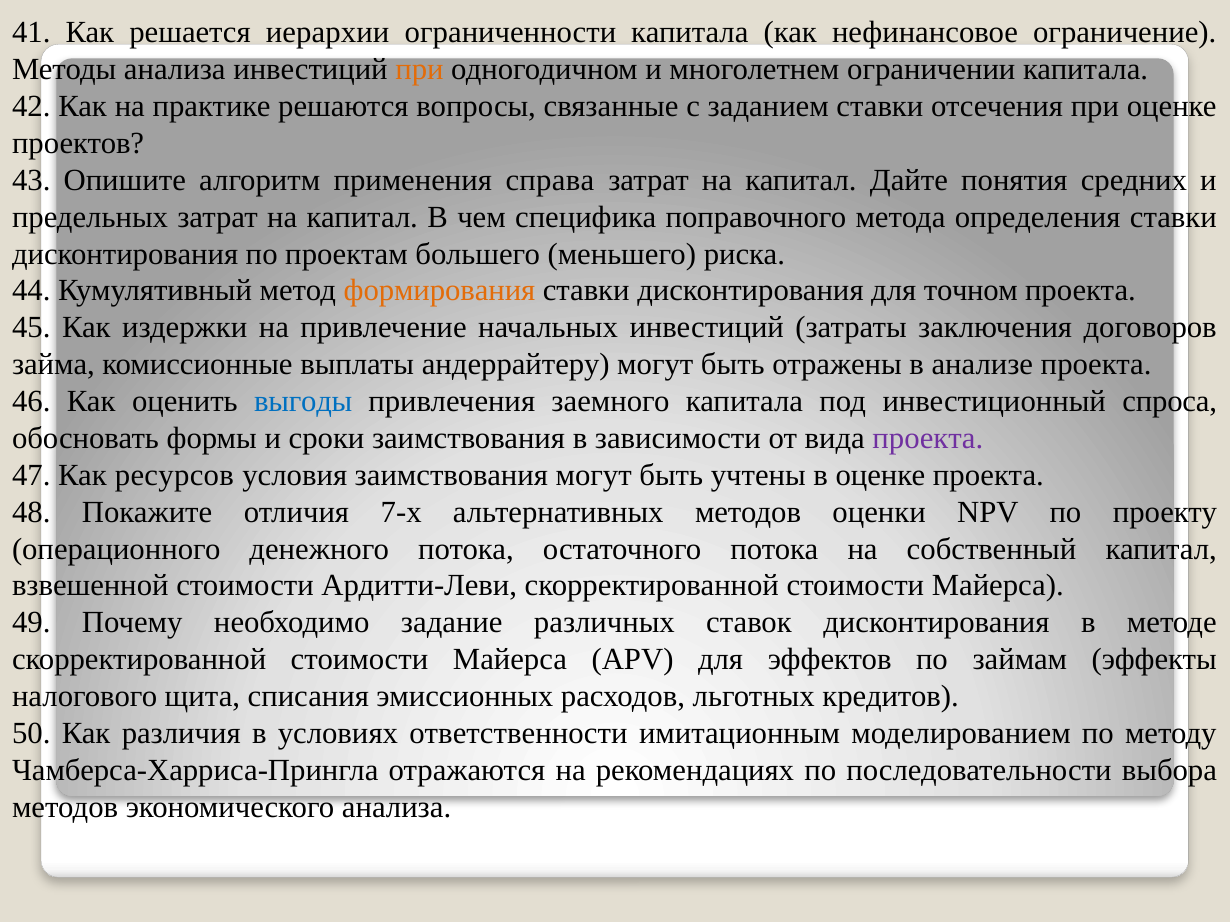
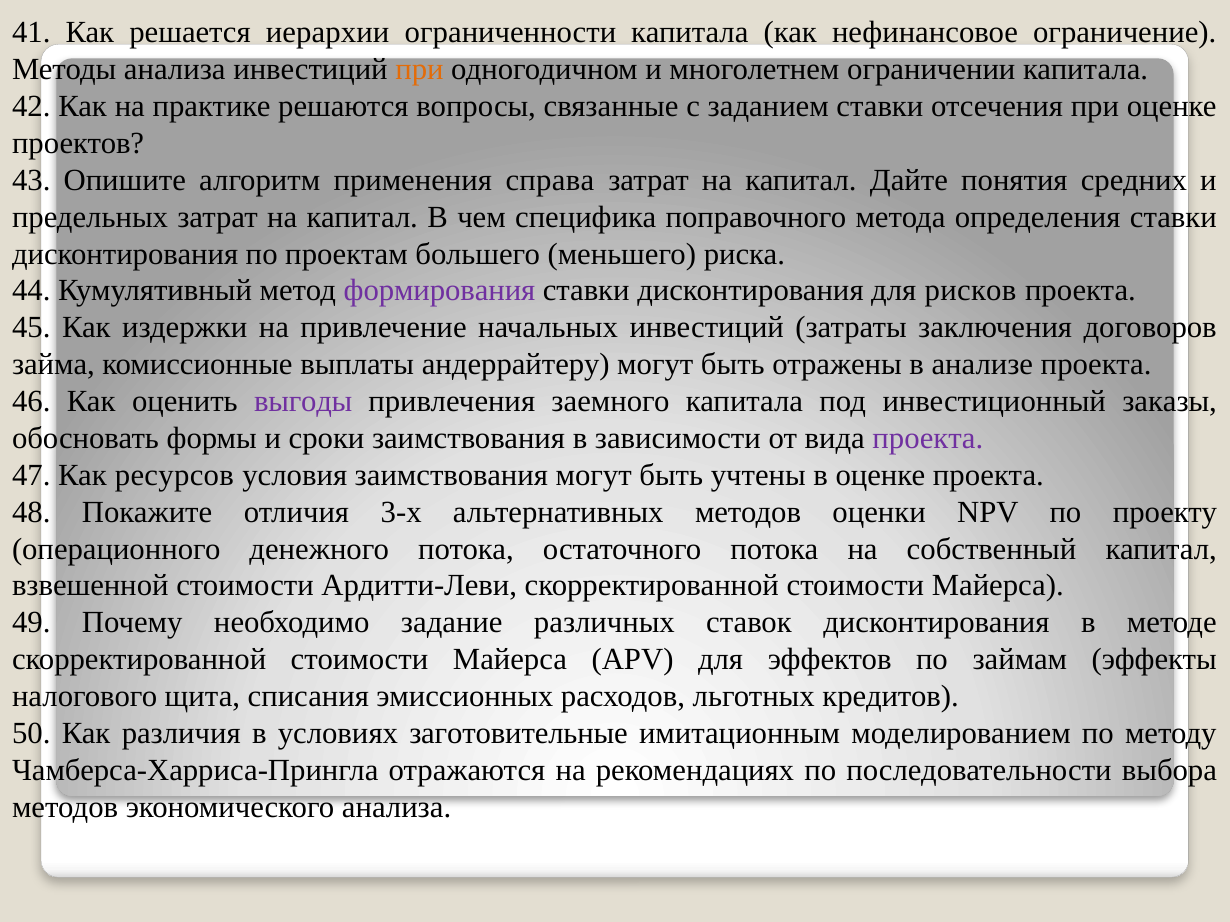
формирования colour: orange -> purple (439, 291)
точном: точном -> рисков (971, 291)
выгоды colour: blue -> purple (303, 402)
спроса: спроса -> заказы (1170, 402)
7-х: 7-х -> 3-х (401, 512)
ответственности: ответственности -> заготовительные (518, 734)
